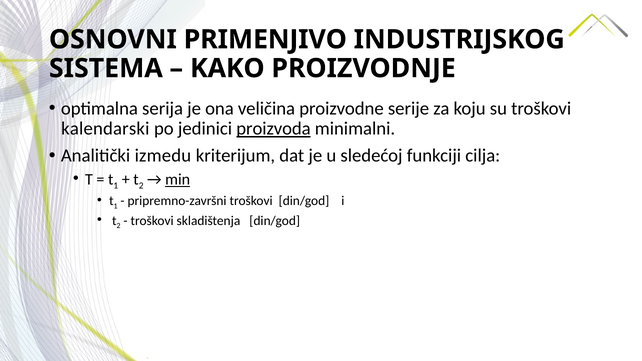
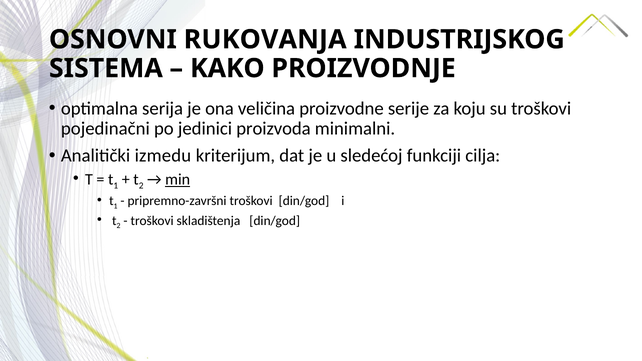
PRIMENJIVO: PRIMENJIVO -> RUKOVANJA (265, 39)
kalendarski: kalendarski -> pojedinačni (105, 129)
proizvoda underline: present -> none (274, 129)
